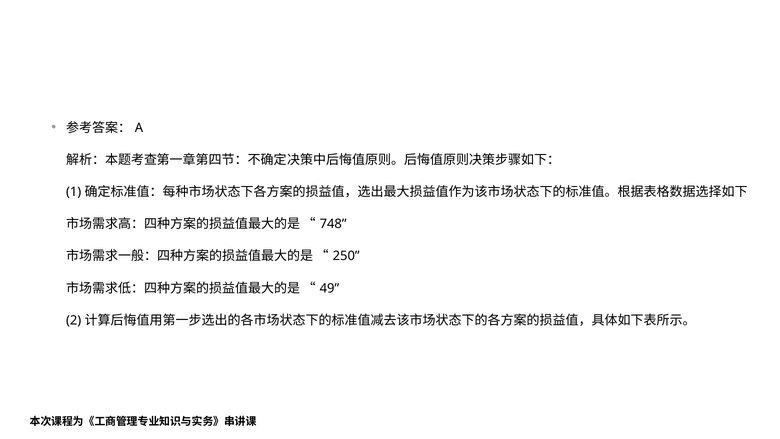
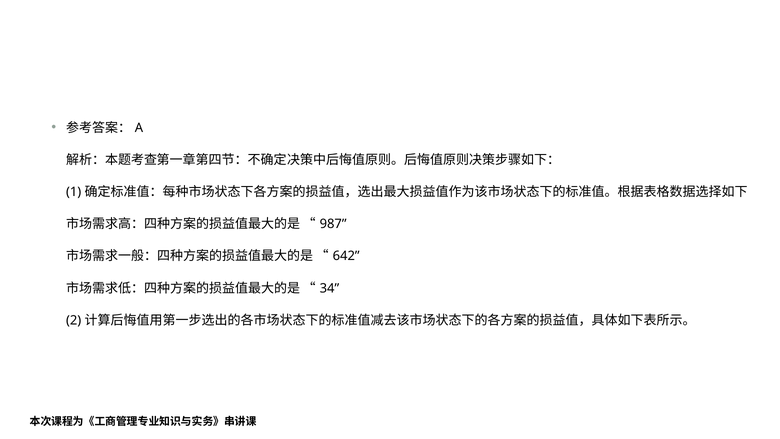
748: 748 -> 987 (333, 224)
250: 250 -> 642 (346, 256)
49: 49 -> 34 (329, 288)
